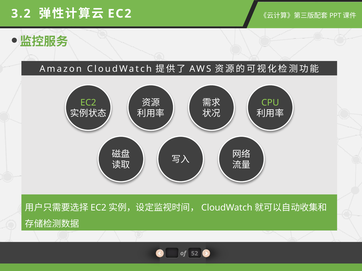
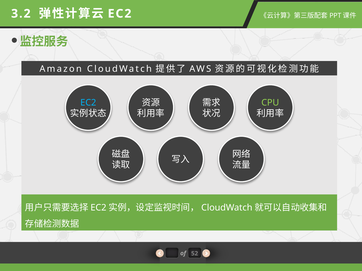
EC2 colour: light green -> light blue (88, 103)
